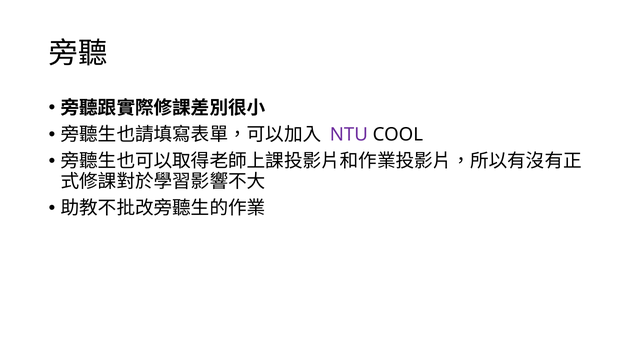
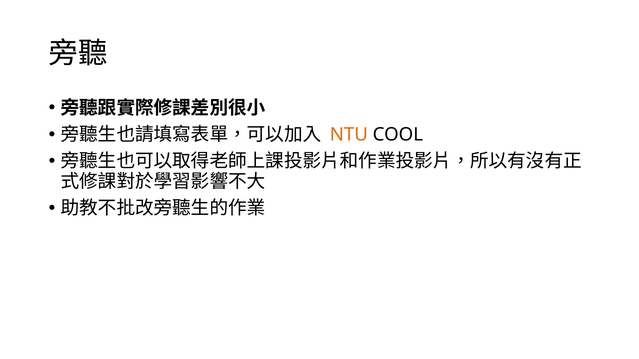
NTU colour: purple -> orange (349, 135)
